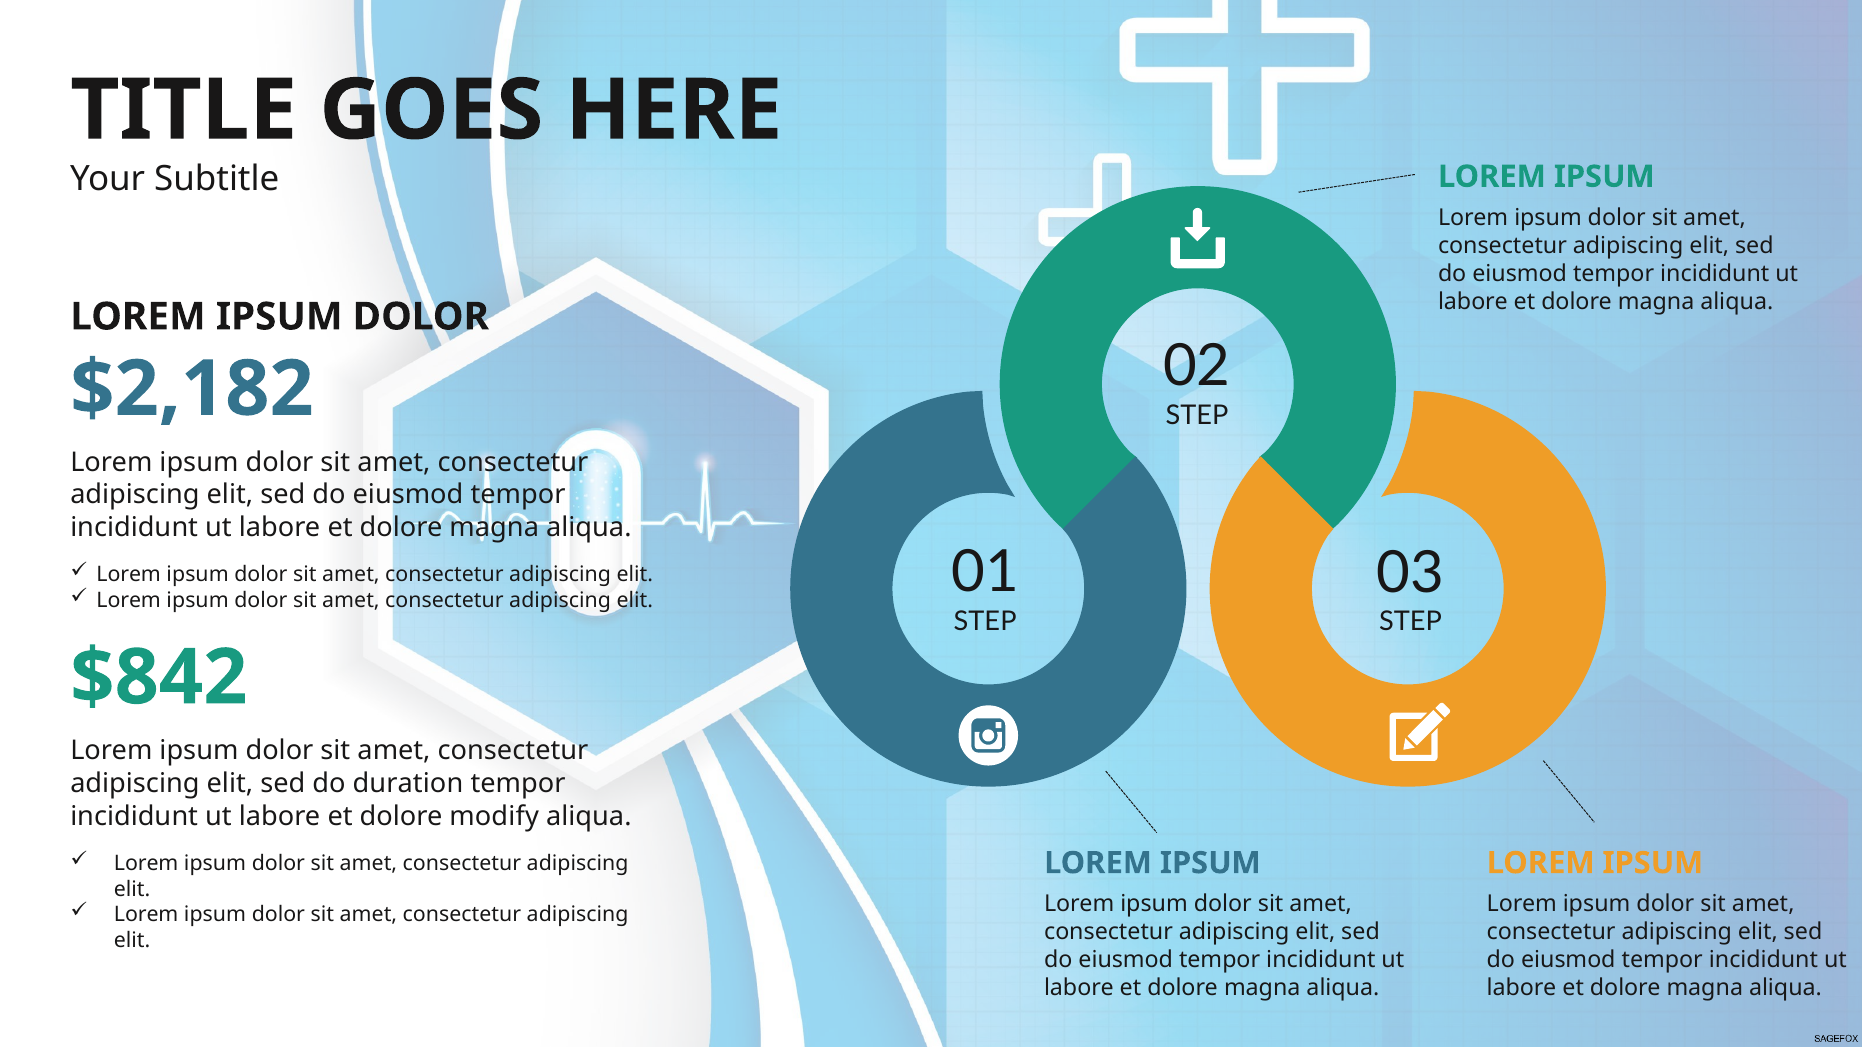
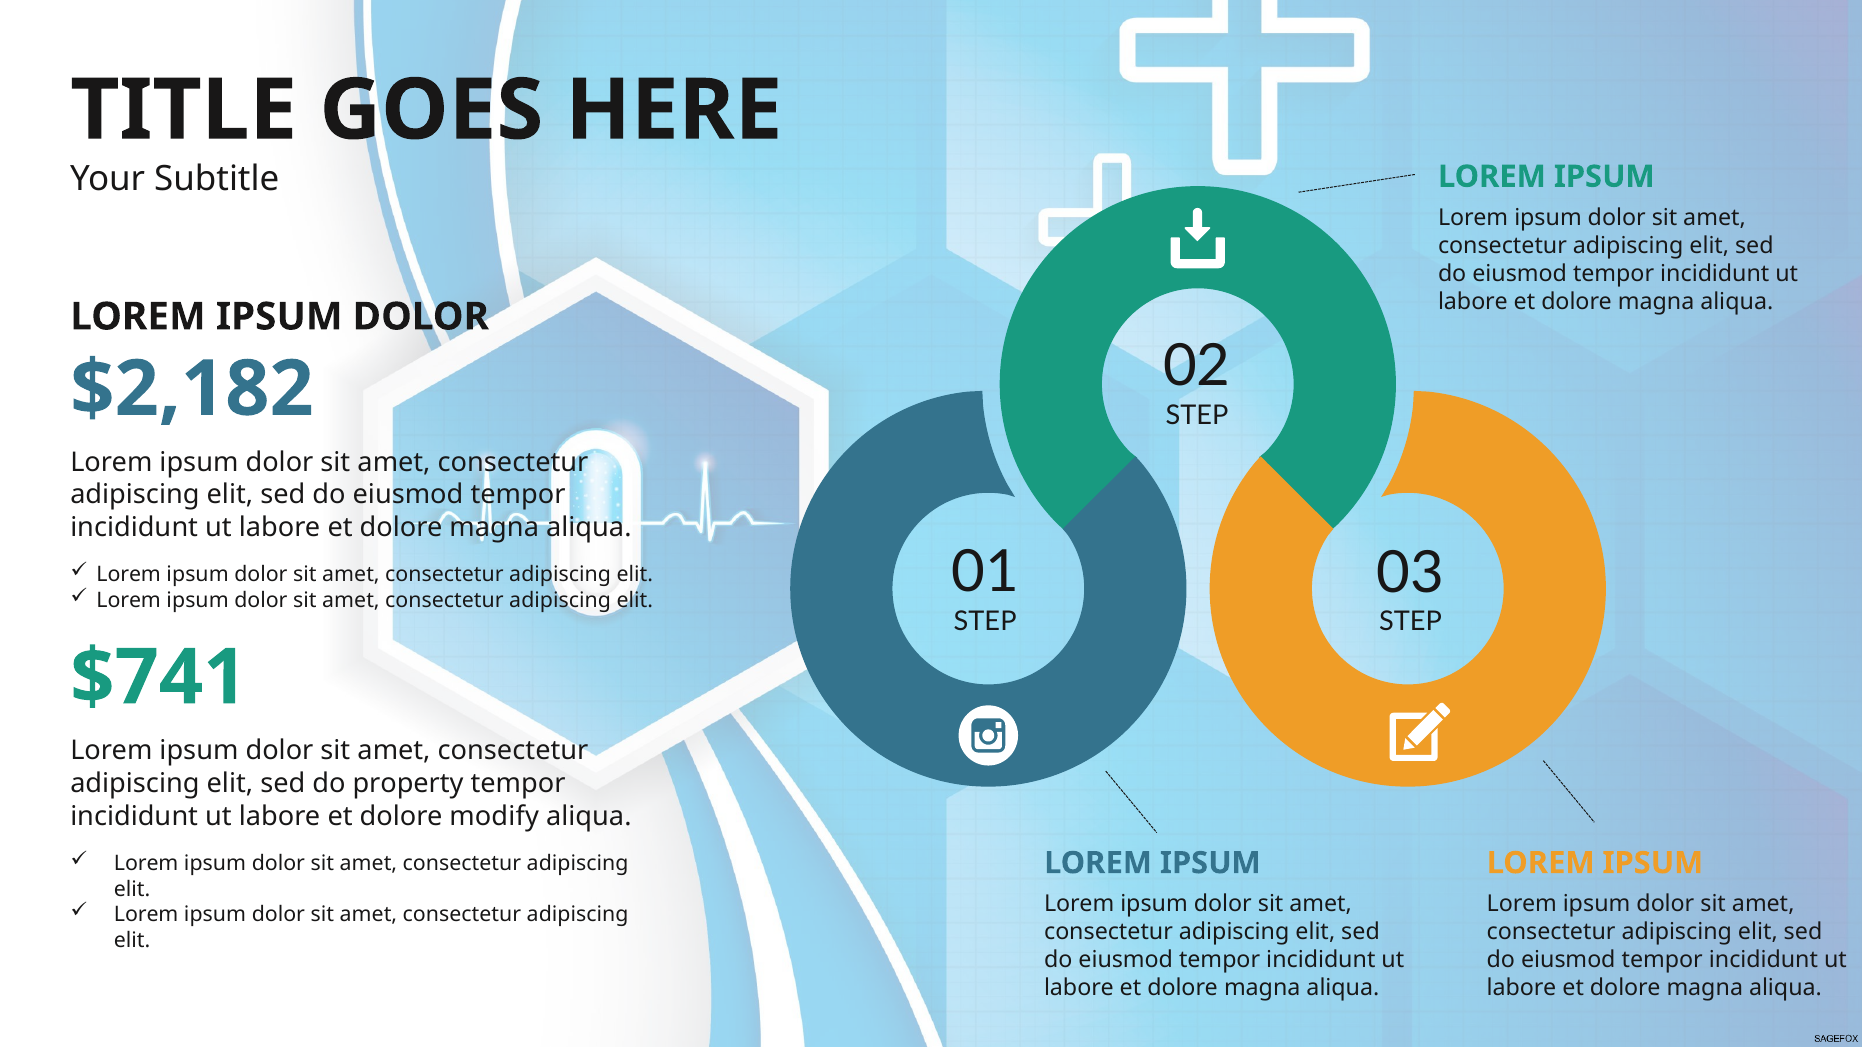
$842: $842 -> $741 (159, 678)
duration: duration -> property (408, 784)
